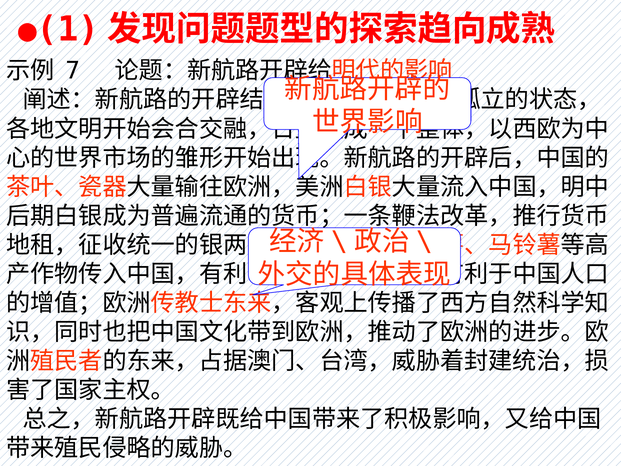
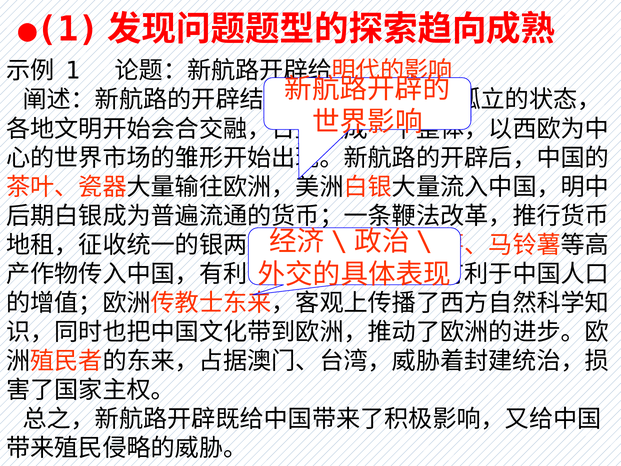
7: 7 -> 1 (73, 71)
